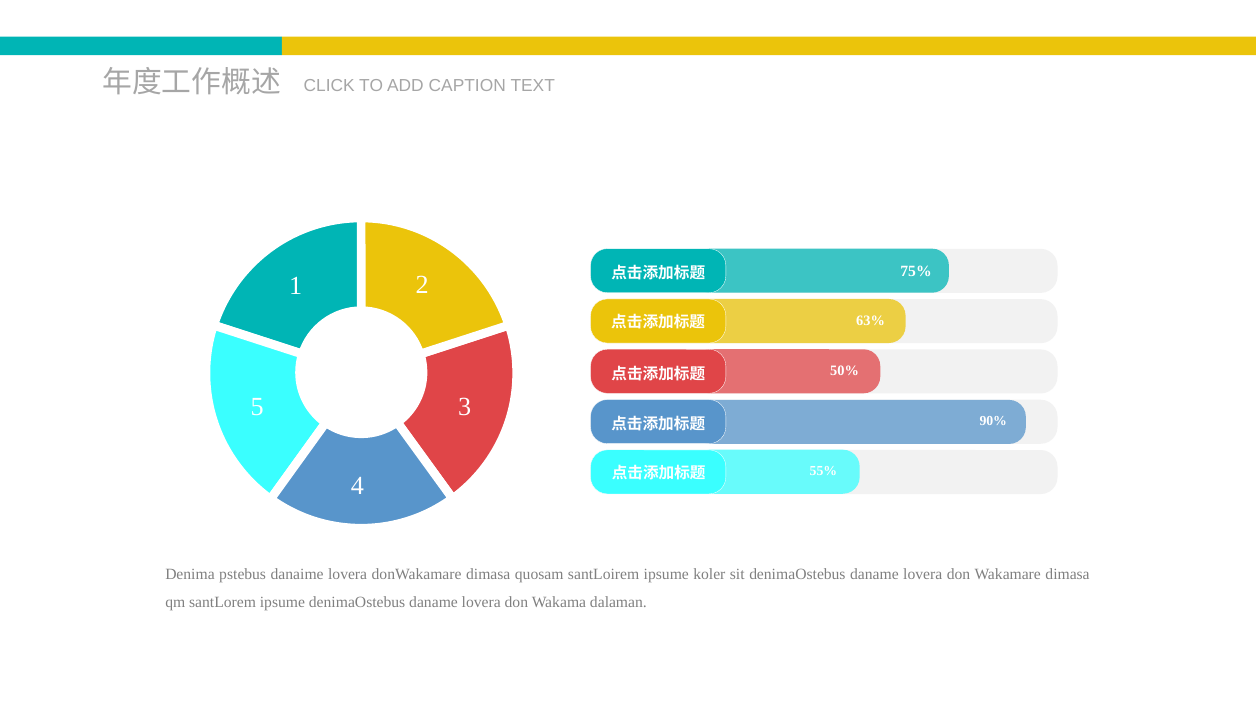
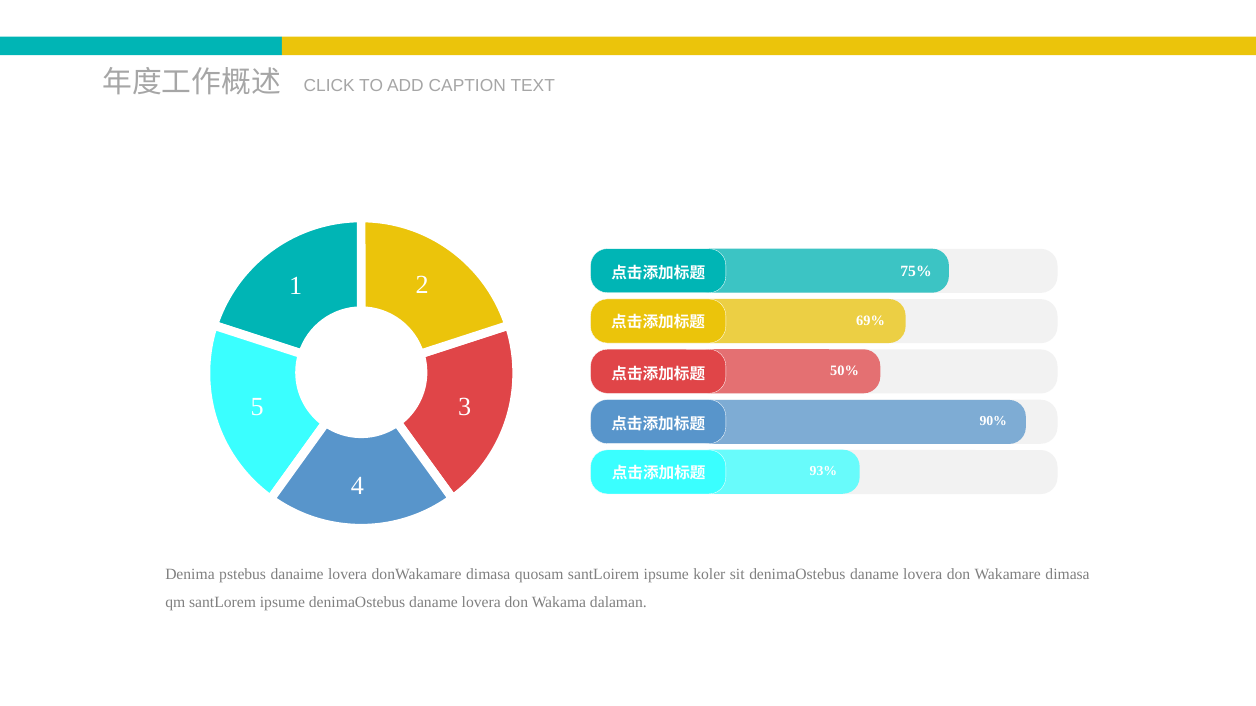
63%: 63% -> 69% (871, 321)
55%: 55% -> 93% (823, 471)
